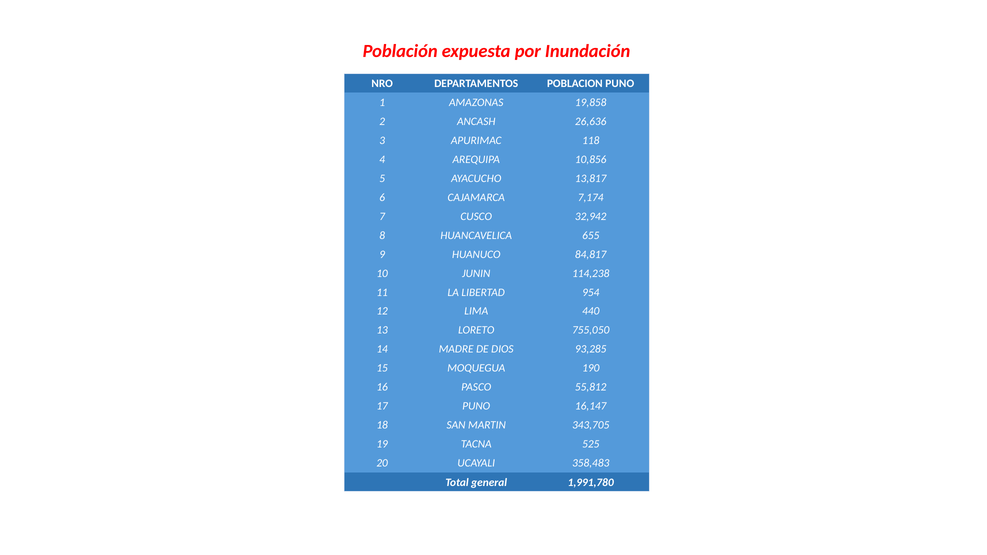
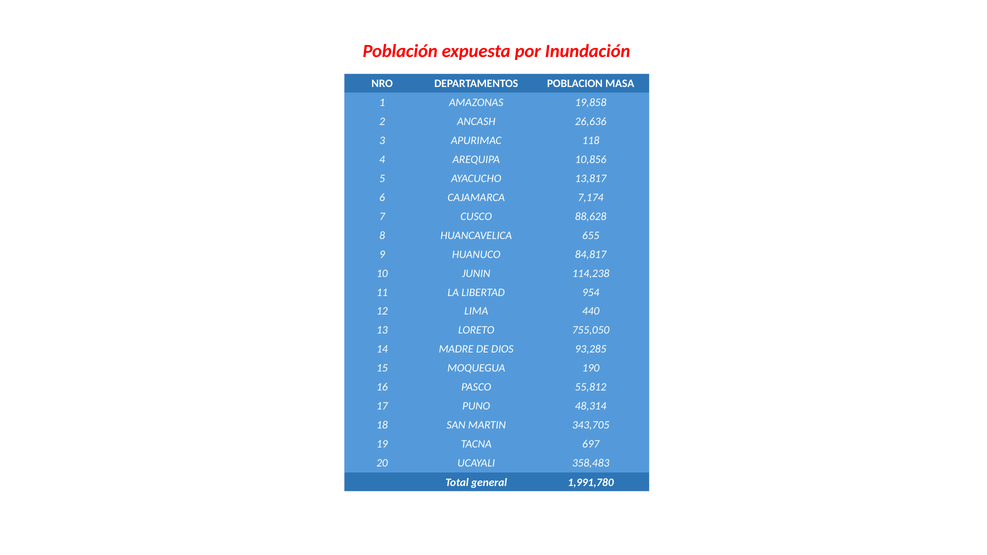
POBLACION PUNO: PUNO -> MASA (620, 84)
32,942: 32,942 -> 88,628 (591, 217)
16,147: 16,147 -> 48,314 (591, 406)
525: 525 -> 697 (591, 444)
